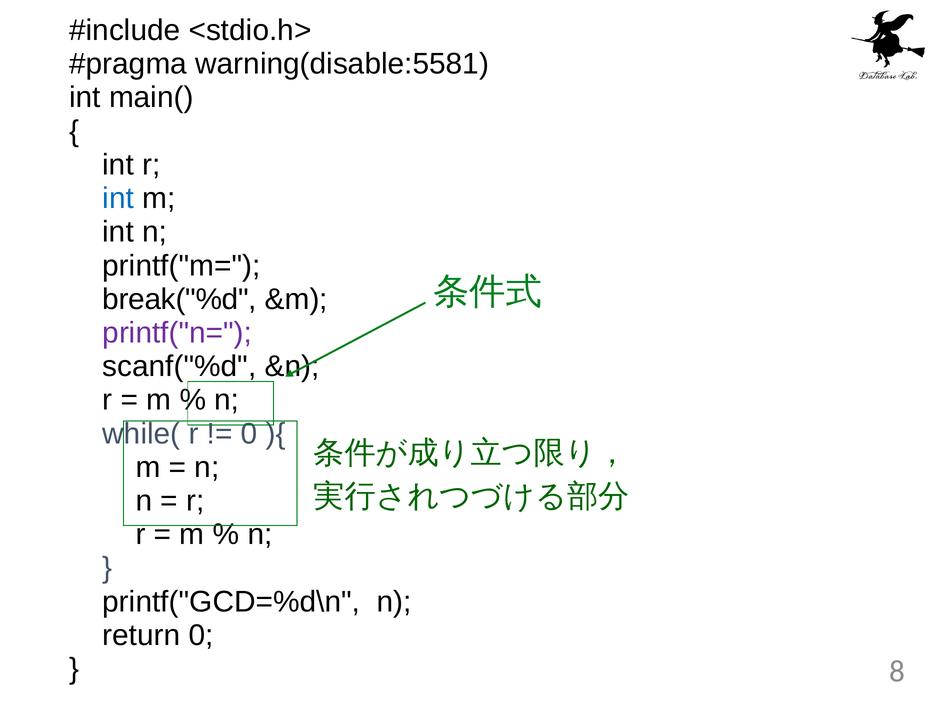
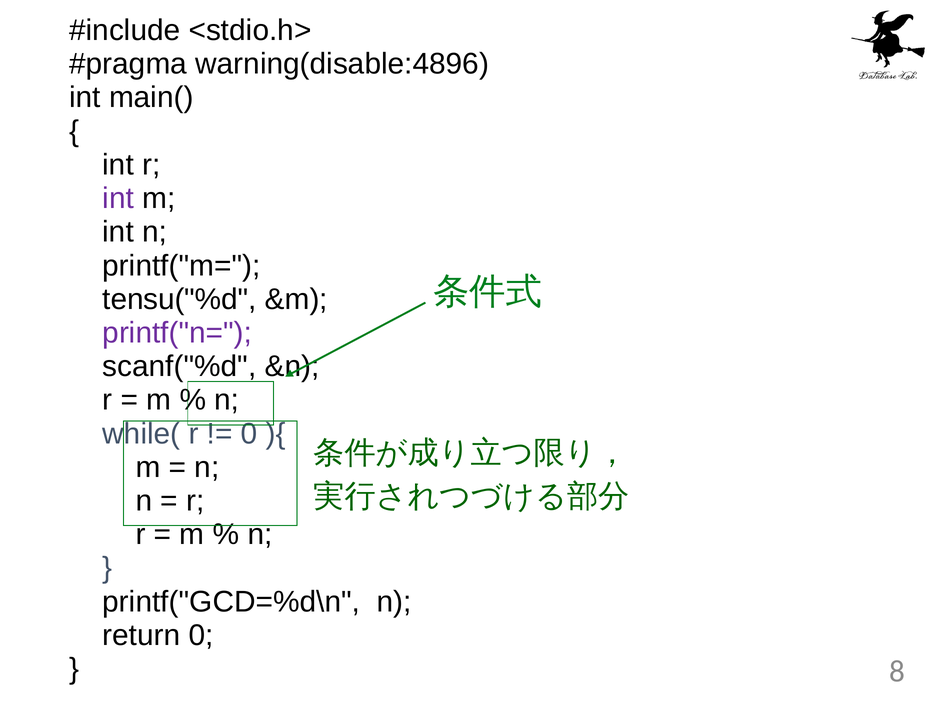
warning(disable:5581: warning(disable:5581 -> warning(disable:4896 (342, 64)
int colour: blue -> purple (118, 198)
break("%d: break("%d -> tensu("%d (179, 299)
